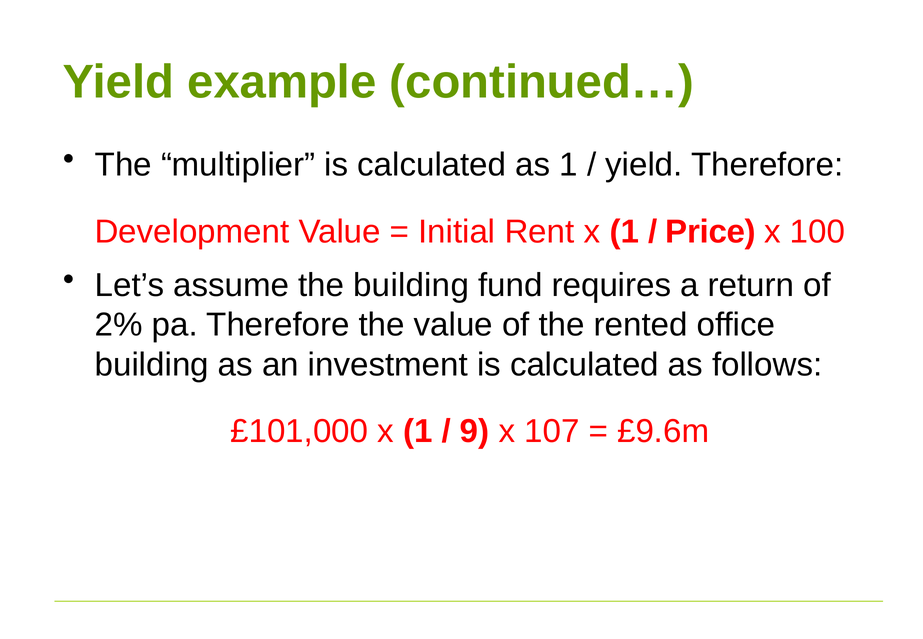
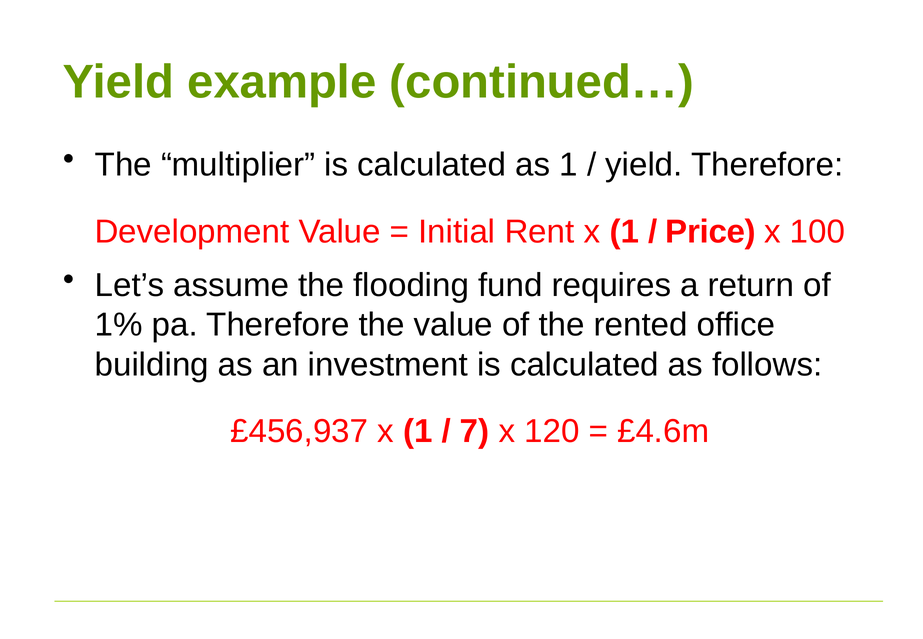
the building: building -> flooding (411, 285)
2%: 2% -> 1% (119, 325)
£101,000: £101,000 -> £456,937 (299, 431)
9: 9 -> 7 (475, 431)
107: 107 -> 120 (552, 431)
£9.6m: £9.6m -> £4.6m (663, 431)
